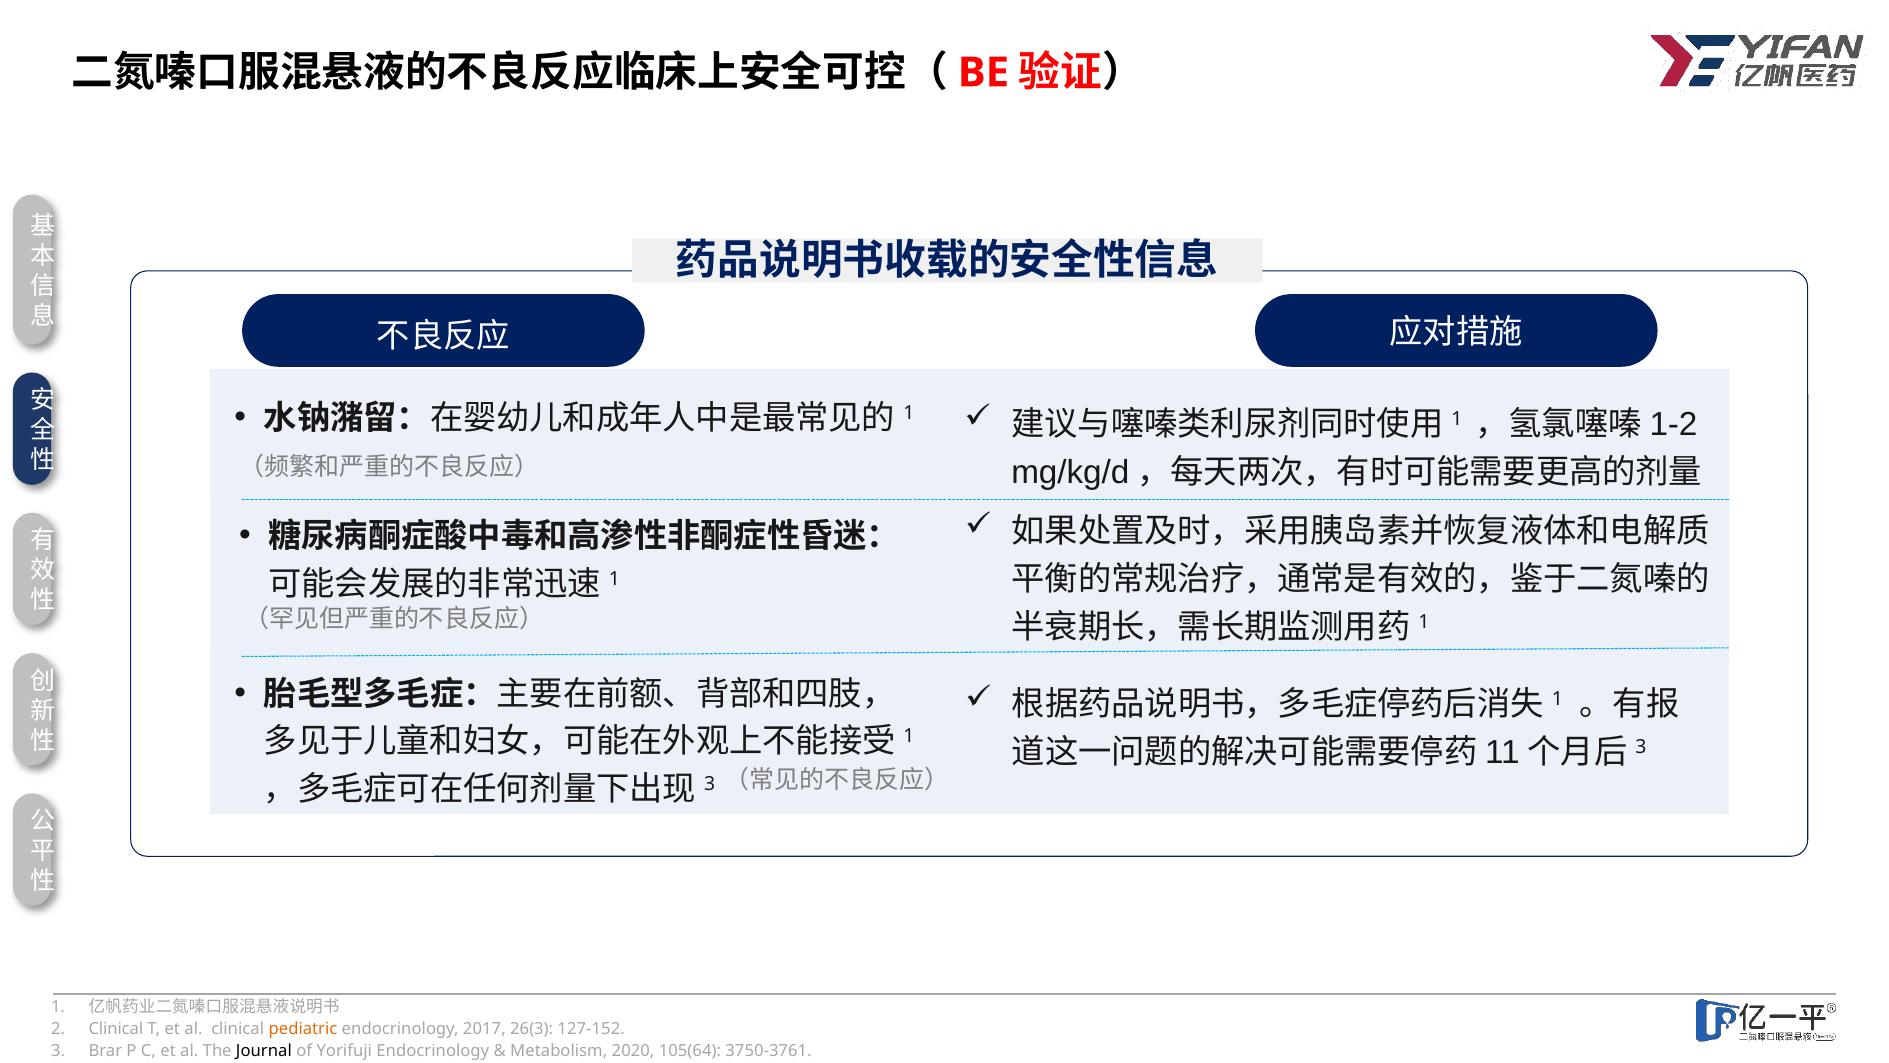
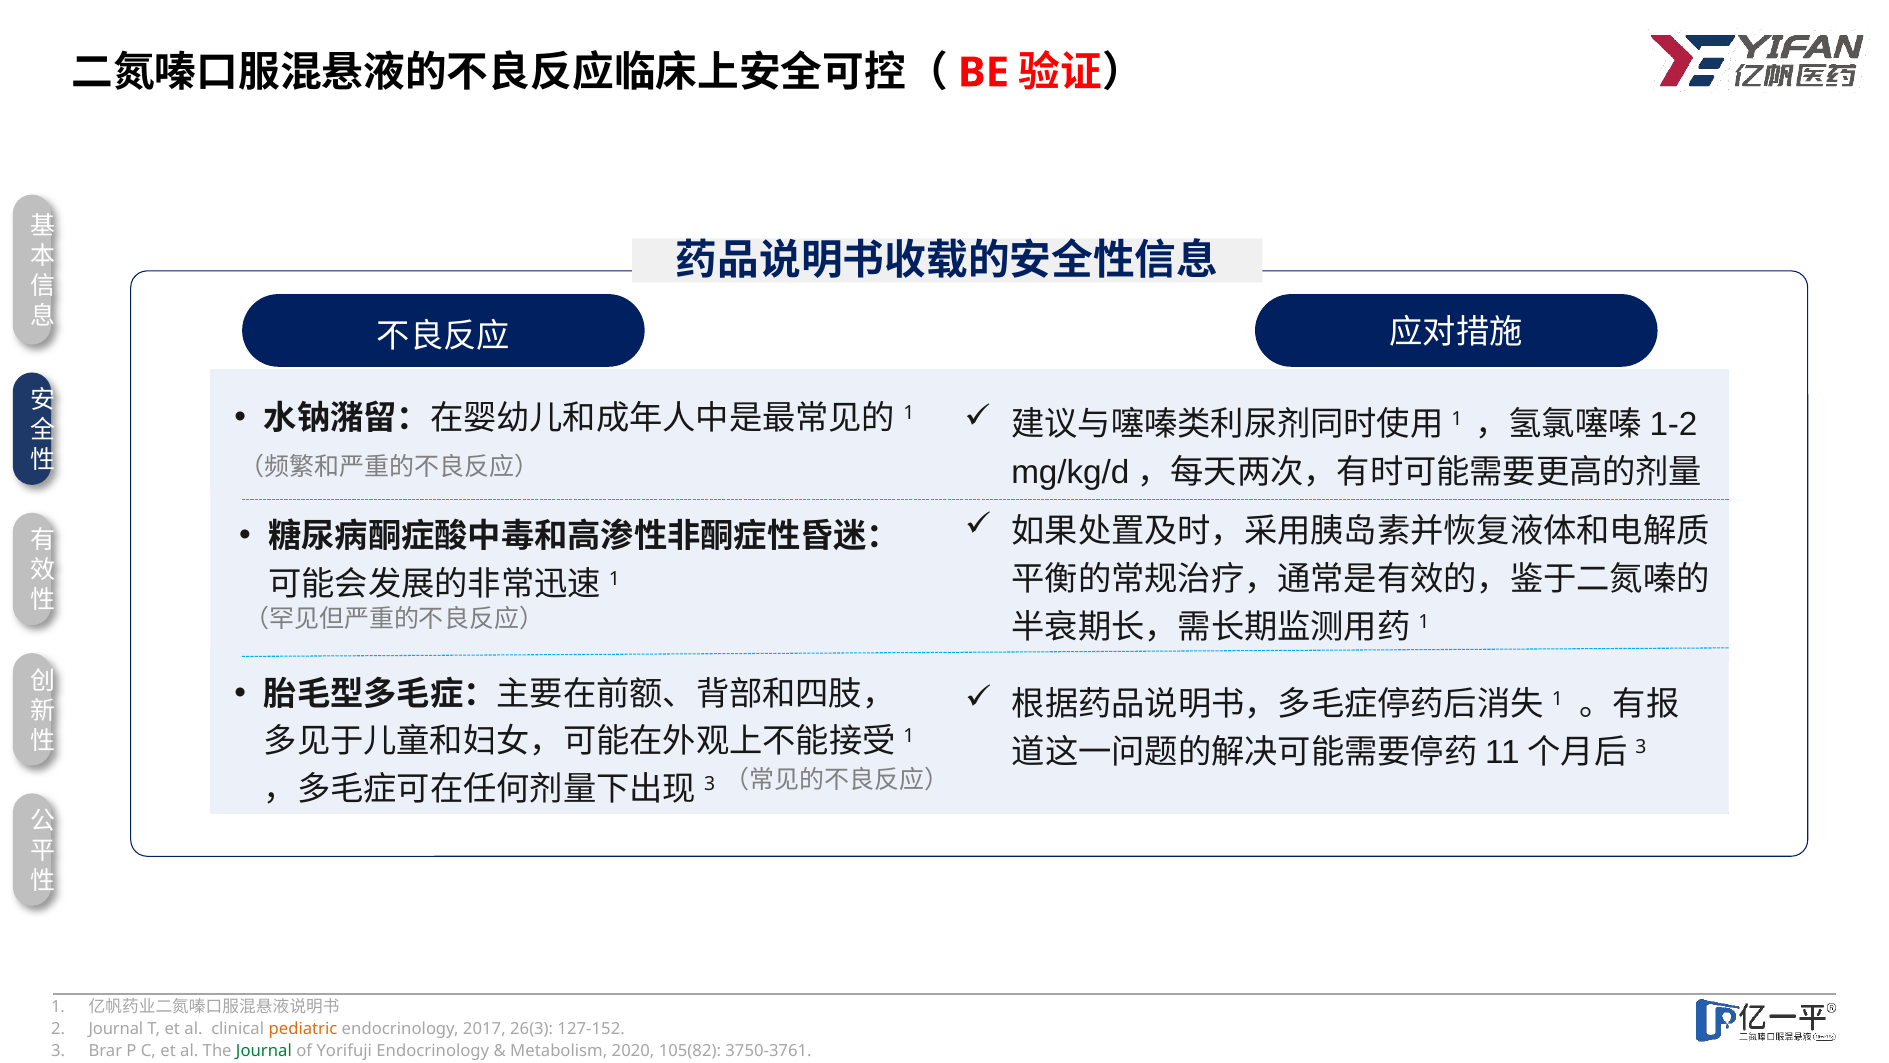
Clinical: Clinical -> Journal (116, 1029)
Journal colour: black -> green (264, 1051)
105(64: 105(64 -> 105(82 (690, 1051)
